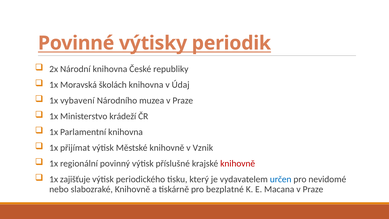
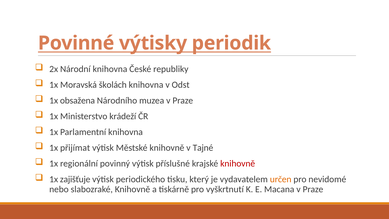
Údaj: Údaj -> Odst (181, 85)
vybavení: vybavení -> obsažena (77, 100)
Vznik: Vznik -> Tajné (203, 148)
určen colour: blue -> orange (281, 179)
bezplatné: bezplatné -> vyškrtnutí (225, 189)
